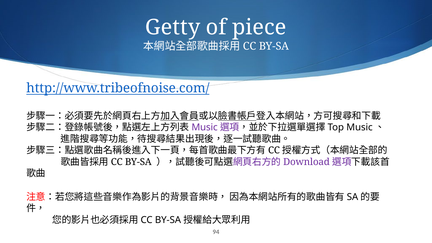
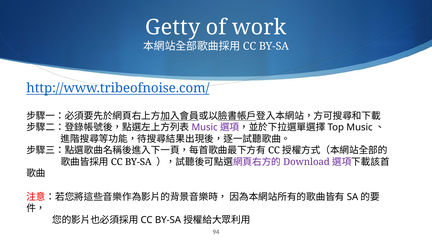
piece: piece -> work (259, 27)
